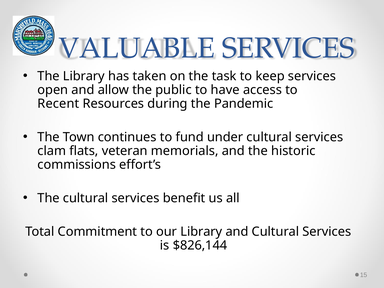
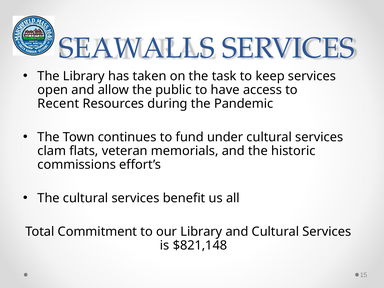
VALUABLE: VALUABLE -> SEAWALLS (137, 48)
$826,144: $826,144 -> $821,148 (200, 245)
